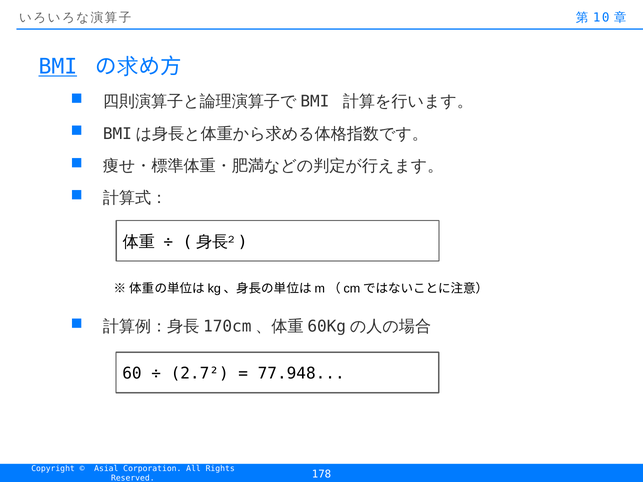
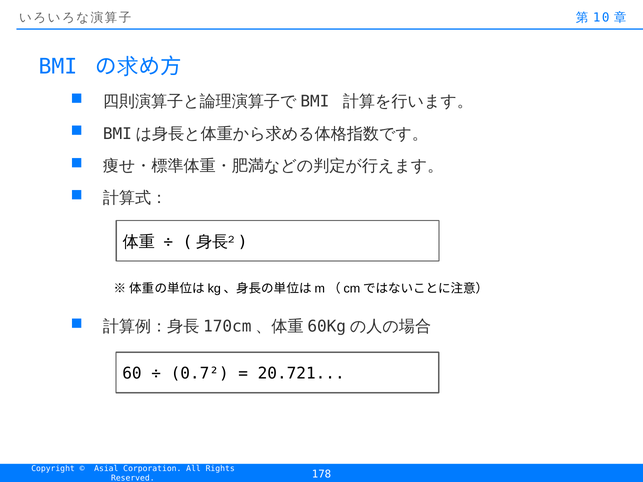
BMI underline: present -> none (58, 67)
2.7²: 2.7² -> 0.7² (200, 374)
77.948: 77.948 -> 20.721 (301, 374)
